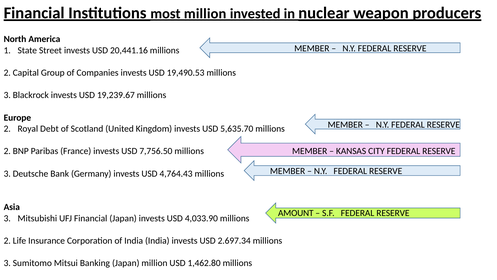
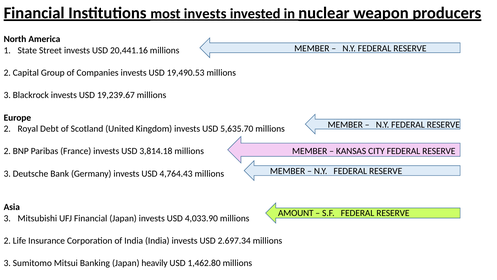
most million: million -> invests (205, 14)
7,756.50: 7,756.50 -> 3,814.18 (156, 151)
Japan million: million -> heavily (155, 263)
